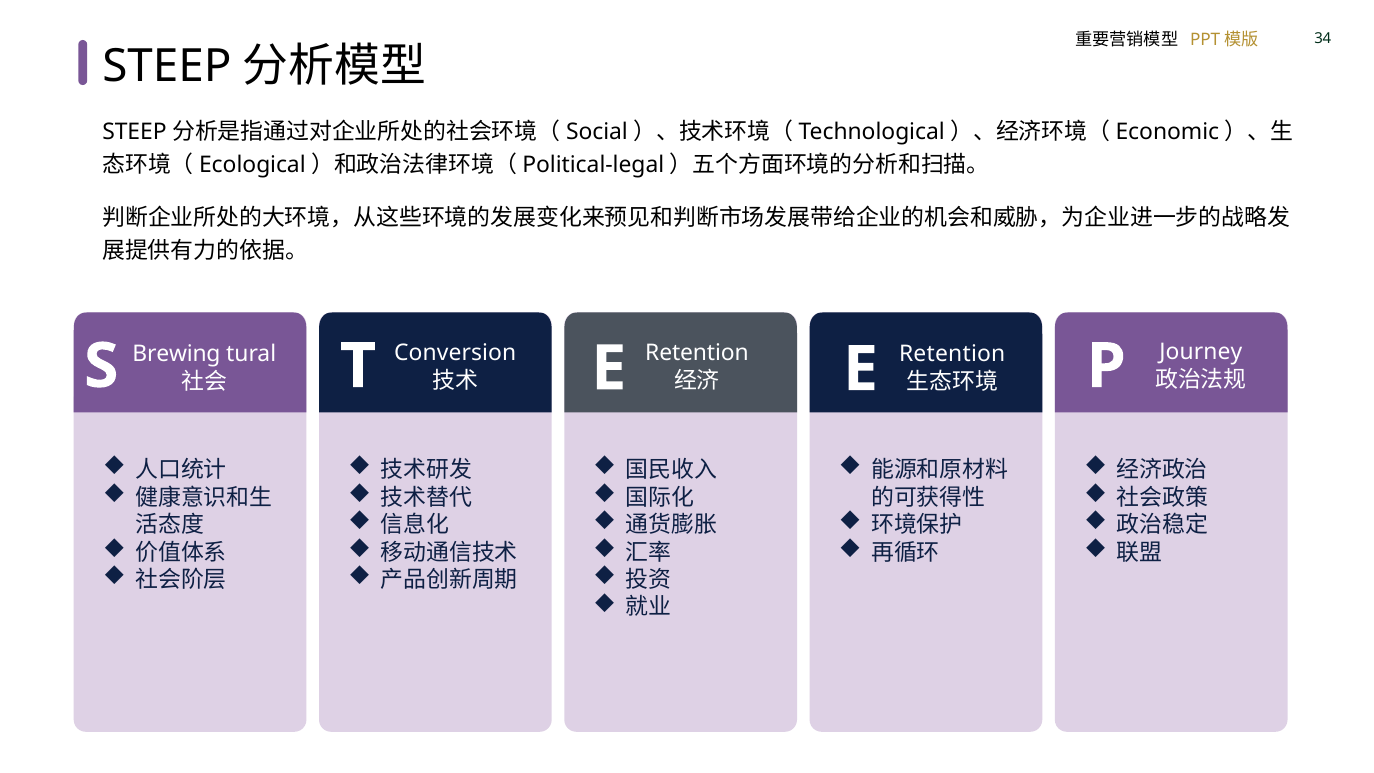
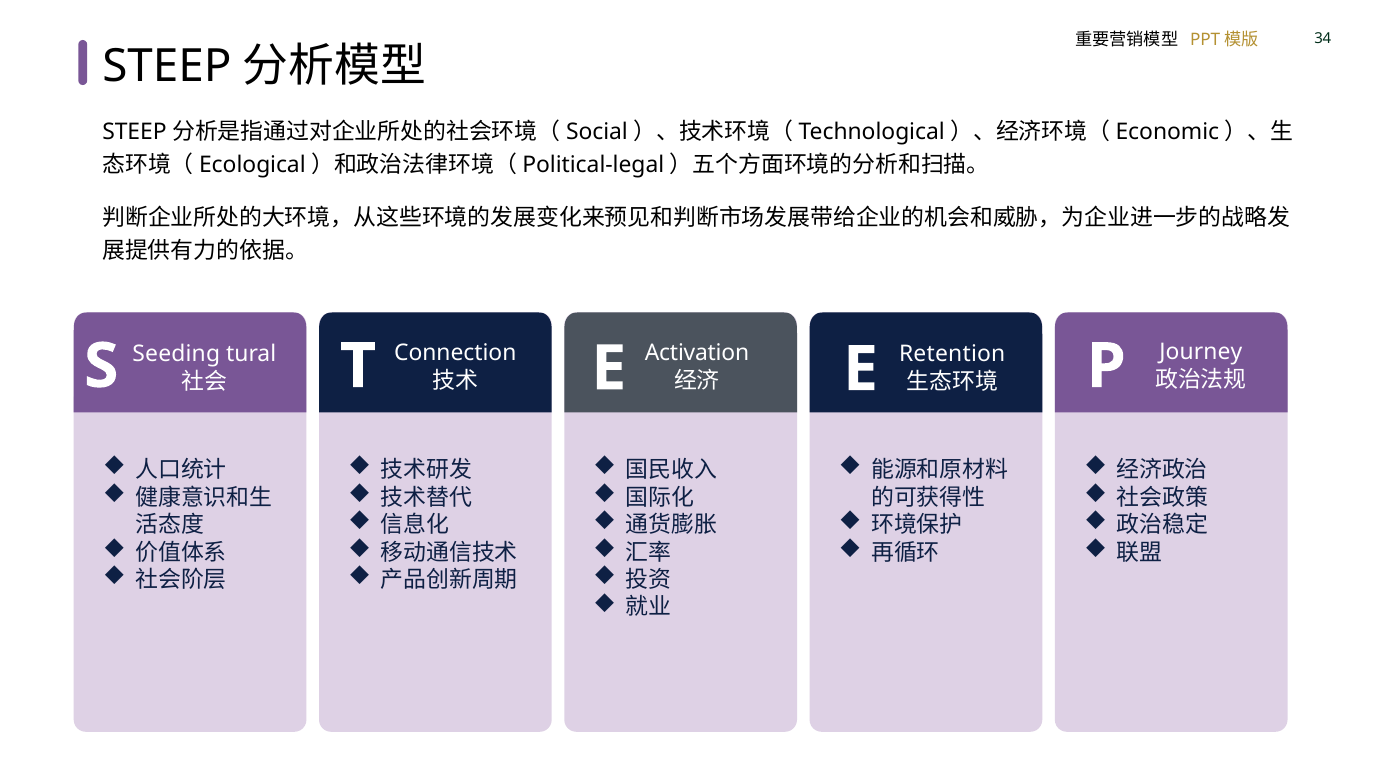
Conversion: Conversion -> Connection (455, 353)
Retention: Retention -> Activation (697, 353)
Brewing: Brewing -> Seeding (176, 354)
